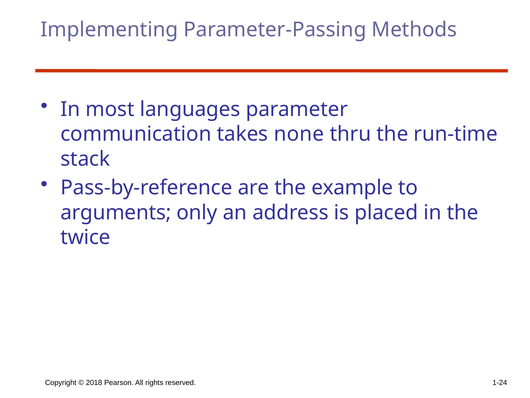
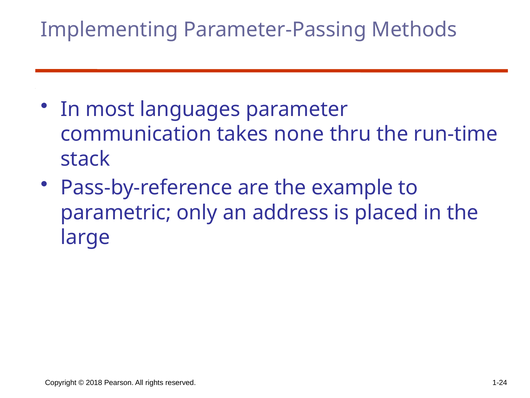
arguments: arguments -> parametric (116, 212)
twice: twice -> large (85, 237)
